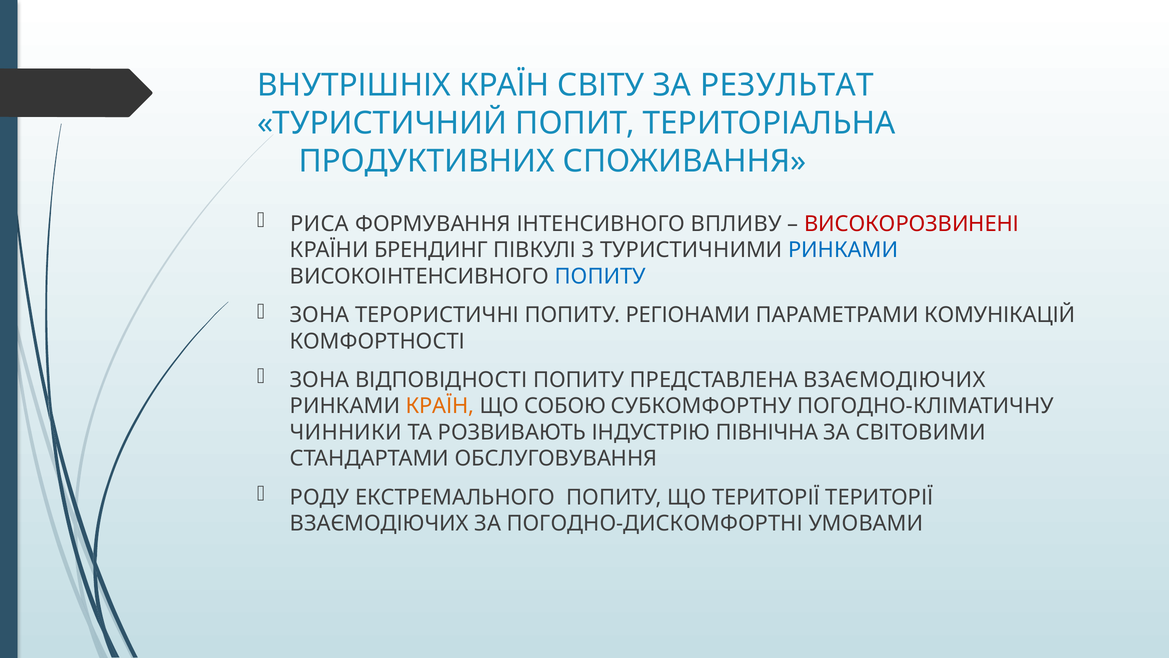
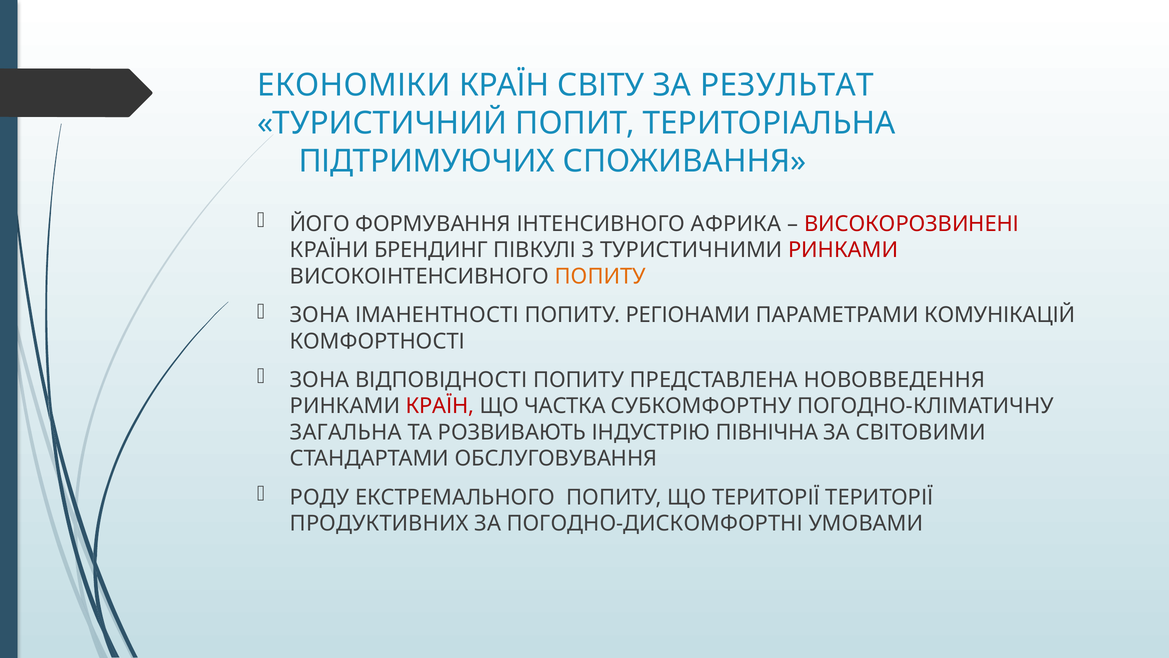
ВНУТРІШНІХ: ВНУТРІШНІХ -> ЕКОНОМІКИ (354, 85)
ПРОДУКТИВНИХ: ПРОДУКТИВНИХ -> ПІДТРИМУЮЧИХ (427, 161)
РИСА: РИСА -> ЙОГО (320, 224)
ВПЛИВУ: ВПЛИВУ -> АФРИКА (736, 224)
РИНКАМИ colour: blue -> red (843, 250)
ПОПИТУ colour: blue -> orange (600, 276)
ТЕРОРИСТИЧНІ: ТЕРОРИСТИЧНІ -> ІМАНЕНТНОСТІ (437, 315)
ПРЕДСТАВЛЕНА ВЗАЄМОДІЮЧИХ: ВЗАЄМОДІЮЧИХ -> НОВОВВЕДЕННЯ (894, 380)
КРАЇН colour: orange -> red (440, 406)
СОБОЮ: СОБОЮ -> ЧАСТКА (565, 406)
ЧИННИКИ: ЧИННИКИ -> ЗАГАЛЬНА (346, 432)
ВЗАЄМОДІЮЧИХ: ВЗАЄМОДІЮЧИХ -> ПРОДУКТИВНИХ (379, 523)
